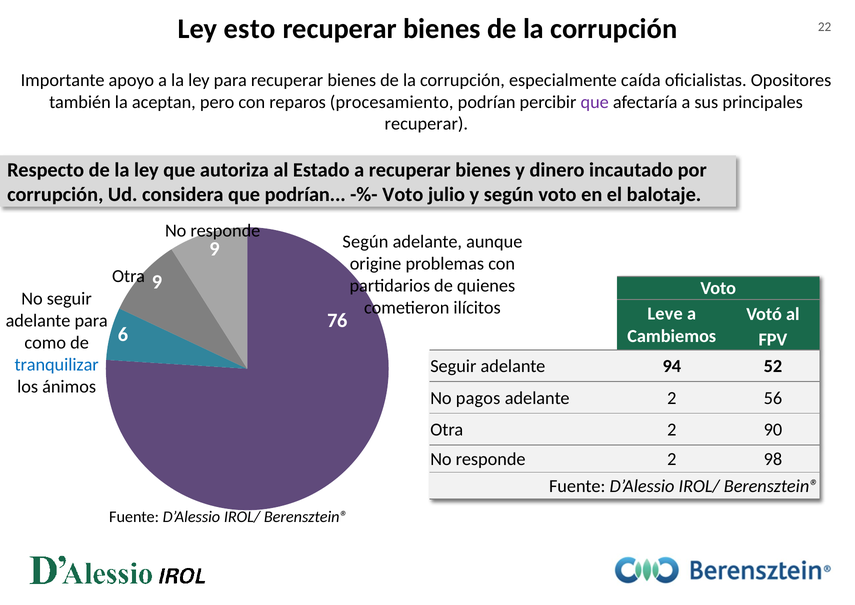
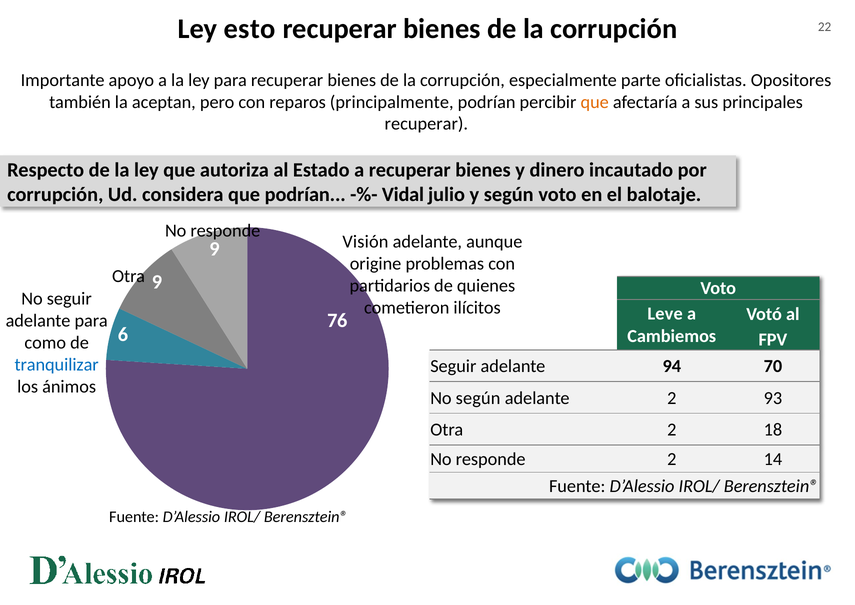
caída: caída -> parte (641, 80)
procesamiento: procesamiento -> principalmente (392, 102)
que colour: purple -> orange (595, 102)
Voto: Voto -> Vidal (403, 195)
Según: Según -> Visión (365, 242)
52: 52 -> 70 (773, 366)
No pagos: pagos -> según (478, 398)
56: 56 -> 93 (773, 398)
90: 90 -> 18 (773, 429)
98: 98 -> 14 (773, 459)
